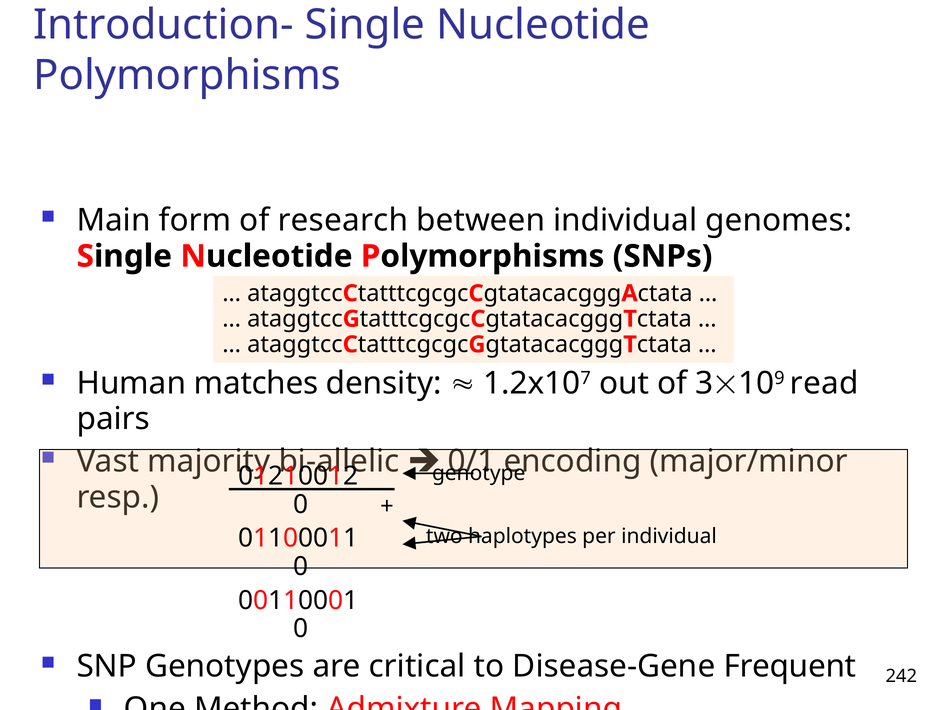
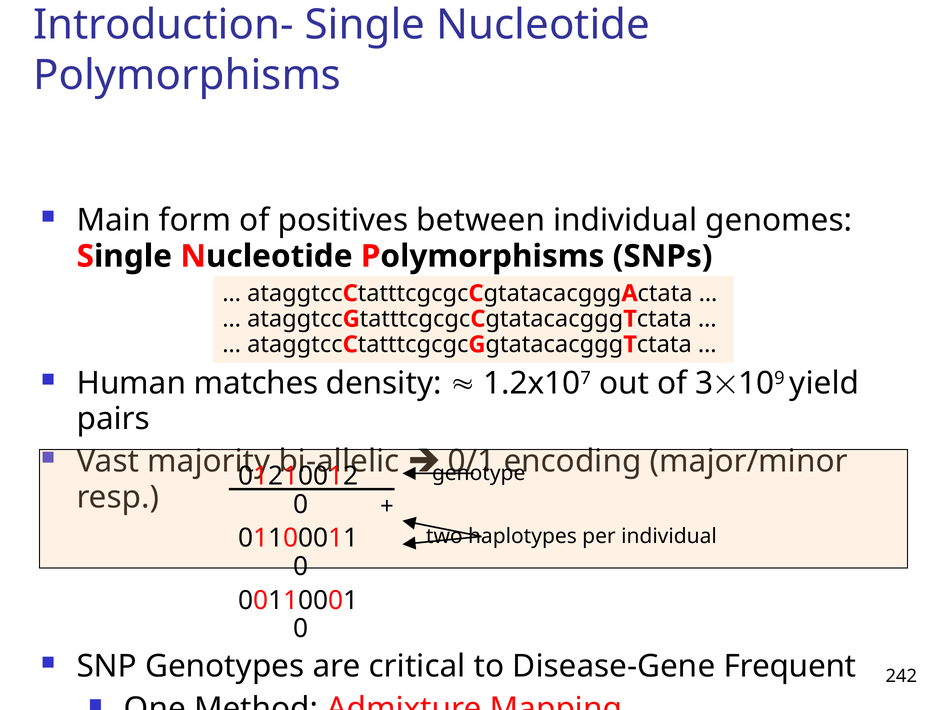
research: research -> positives (343, 220)
read: read -> yield (824, 383)
